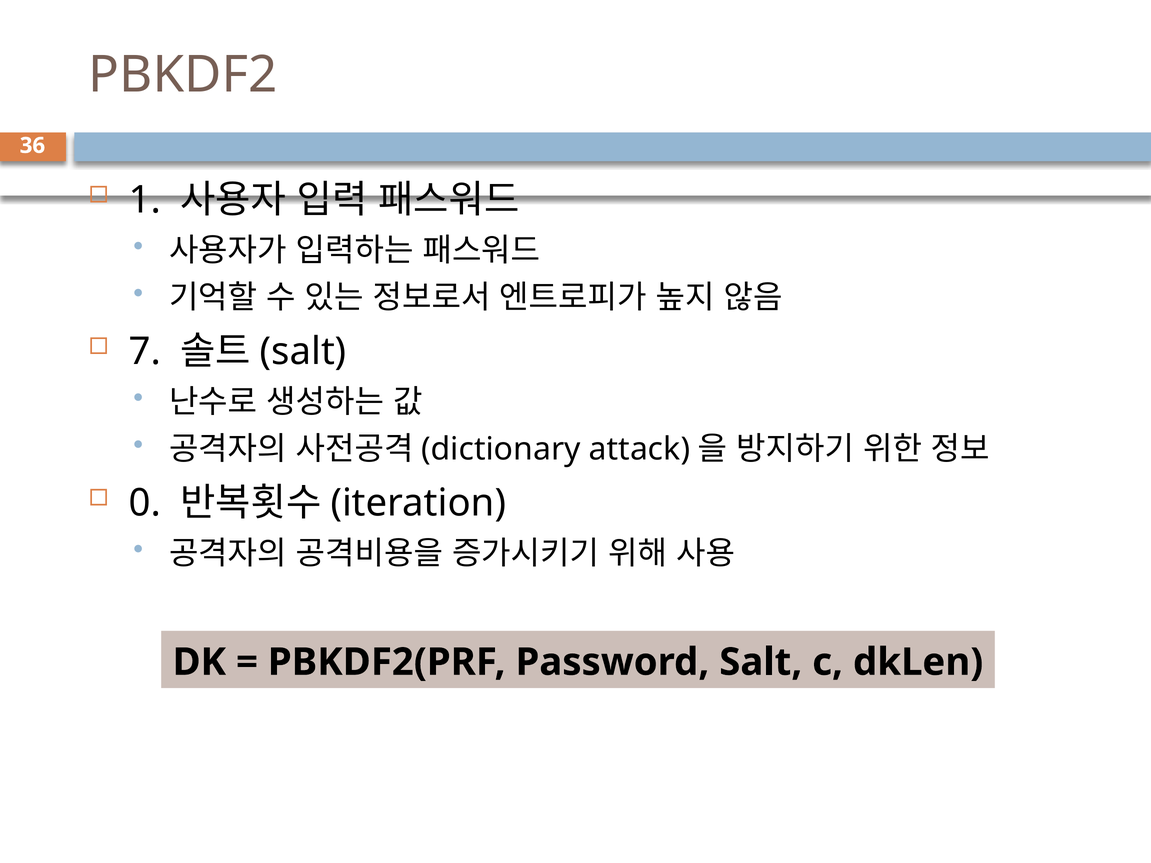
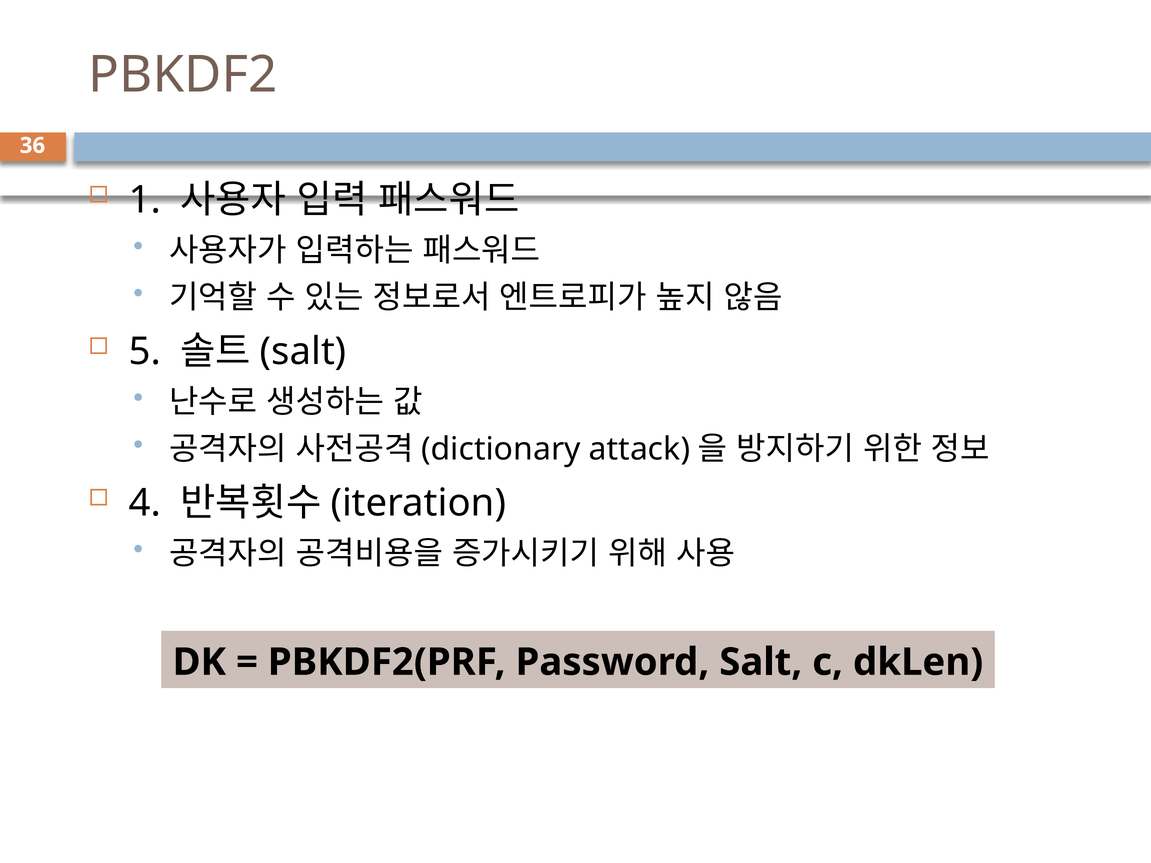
7: 7 -> 5 (145, 352)
0: 0 -> 4 (145, 503)
